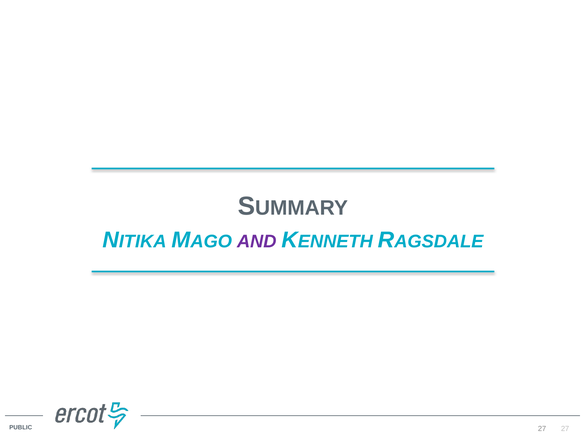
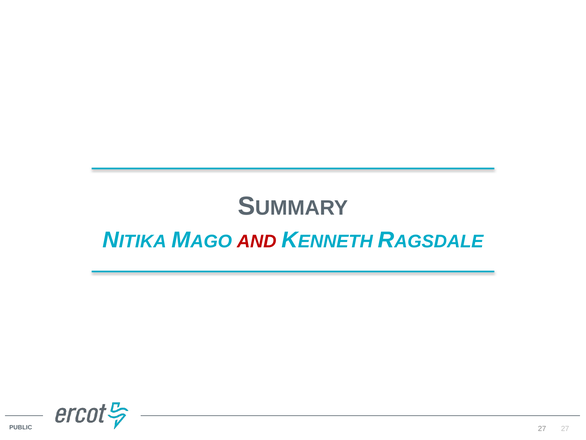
AND colour: purple -> red (257, 241)
